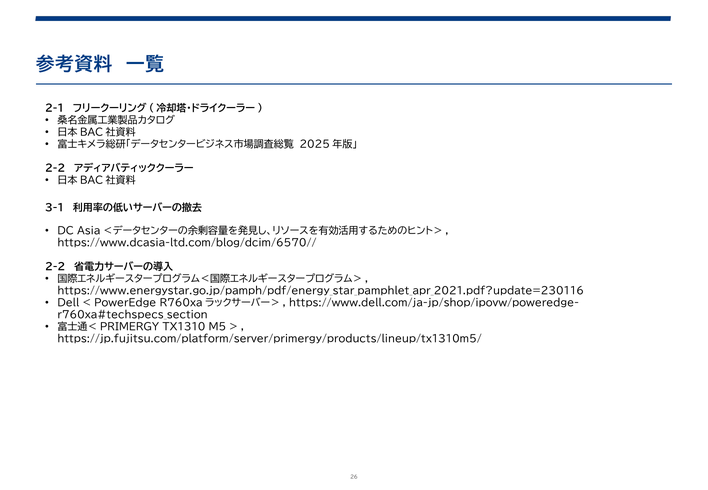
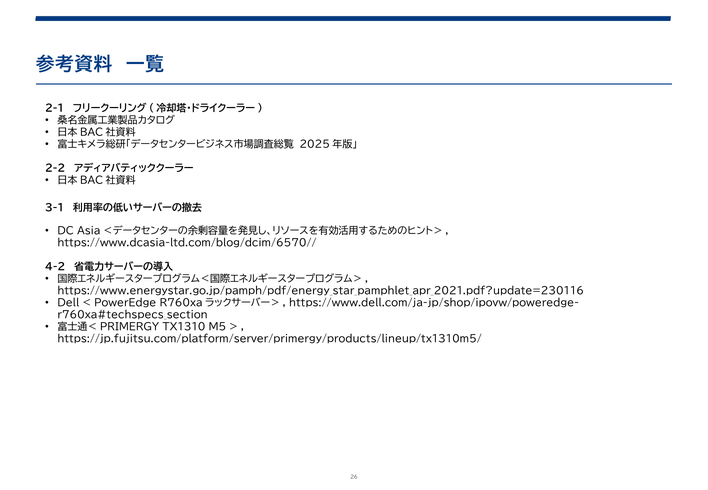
2-2: 2-2 -> 4-2 (55, 267)
